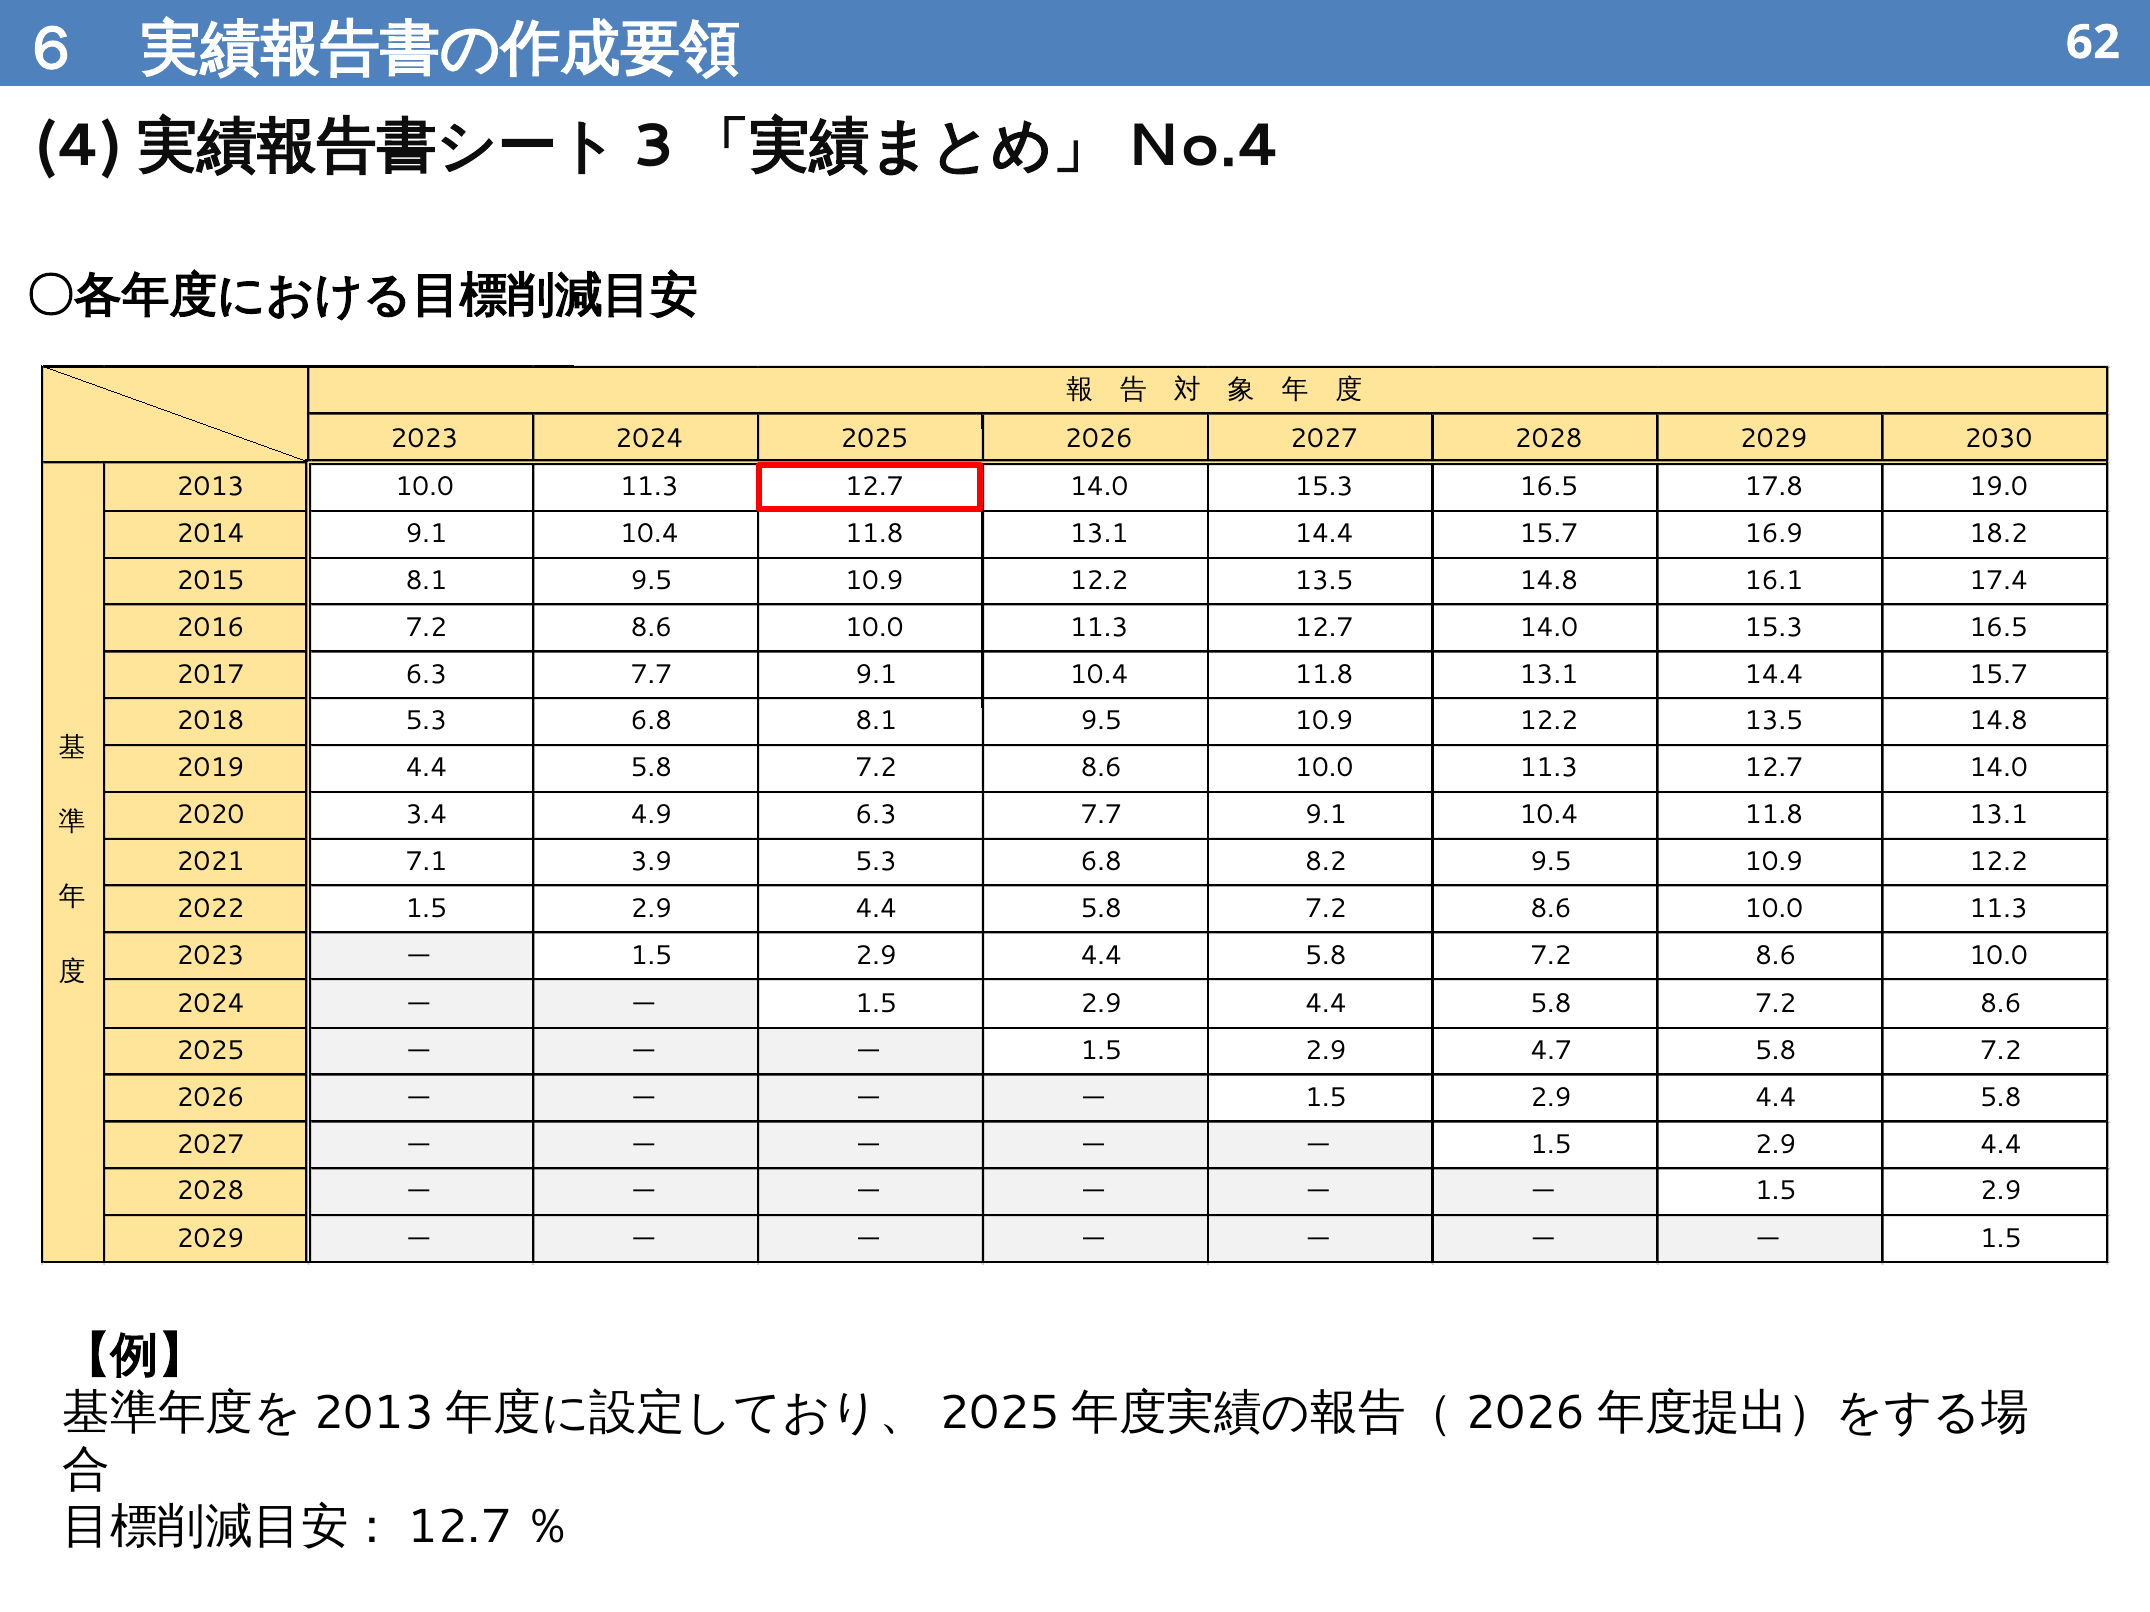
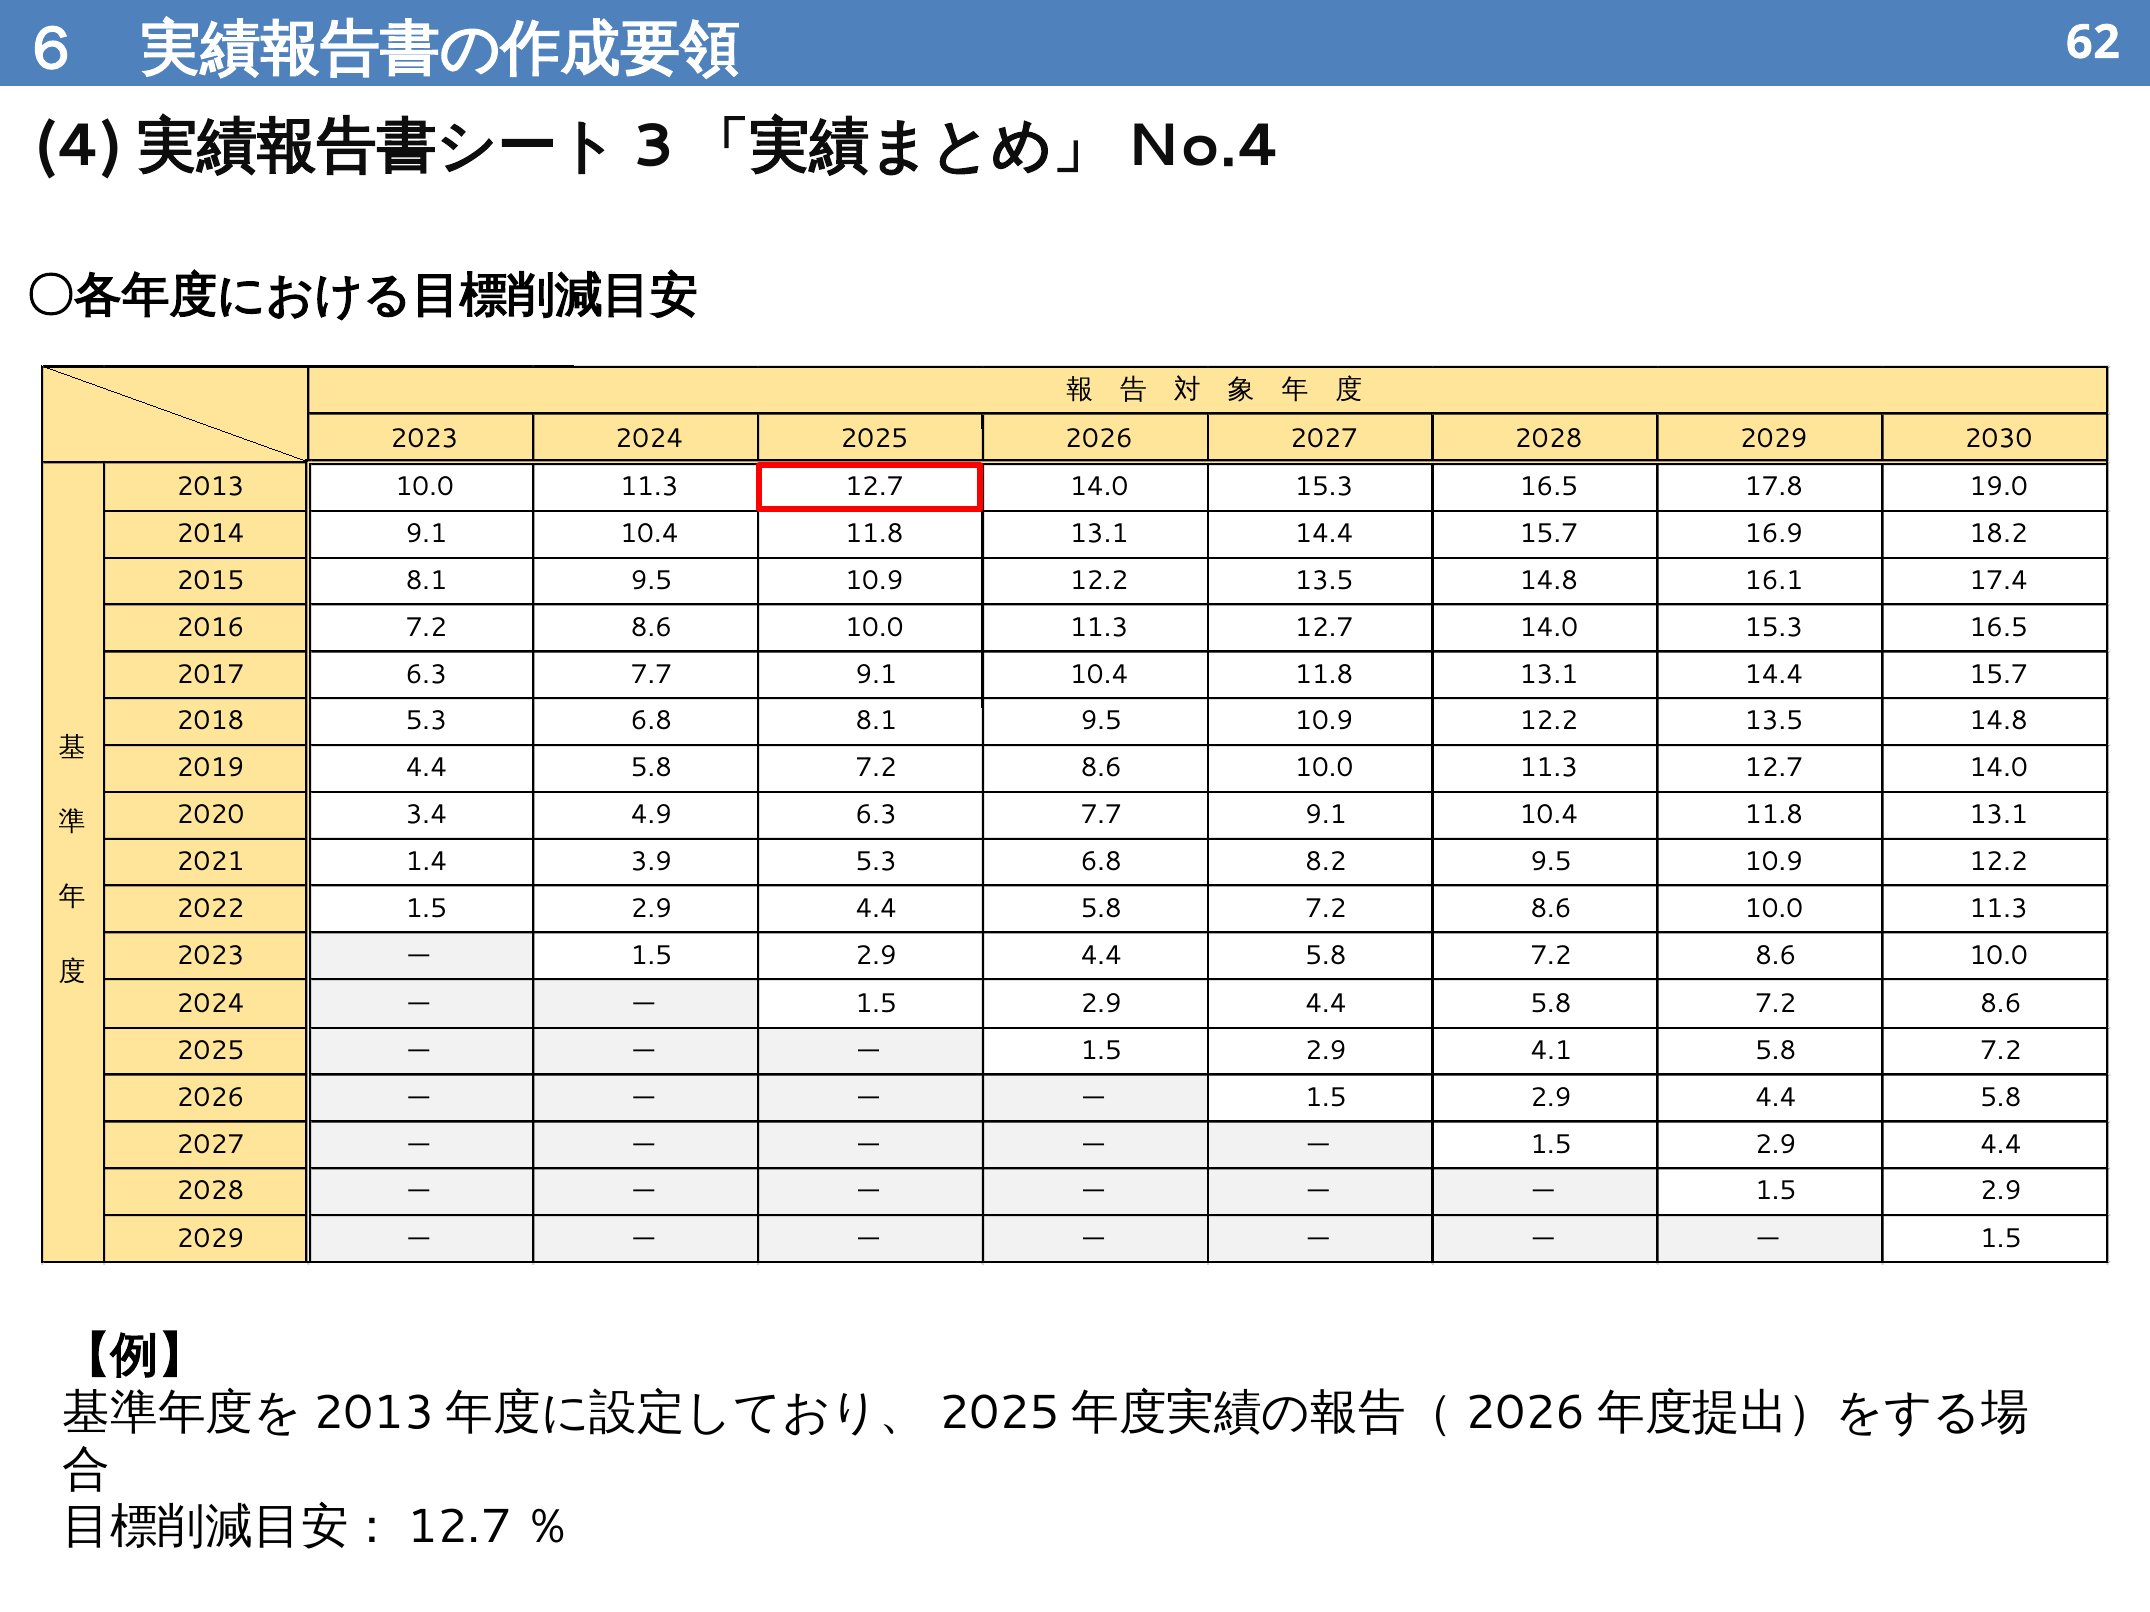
7.1: 7.1 -> 1.4 (426, 862)
4.7: 4.7 -> 4.1 (1551, 1051)
